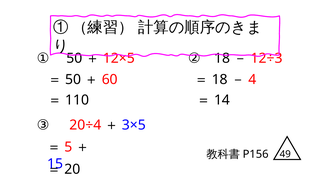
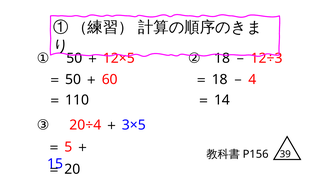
49: 49 -> 39 (285, 154)
